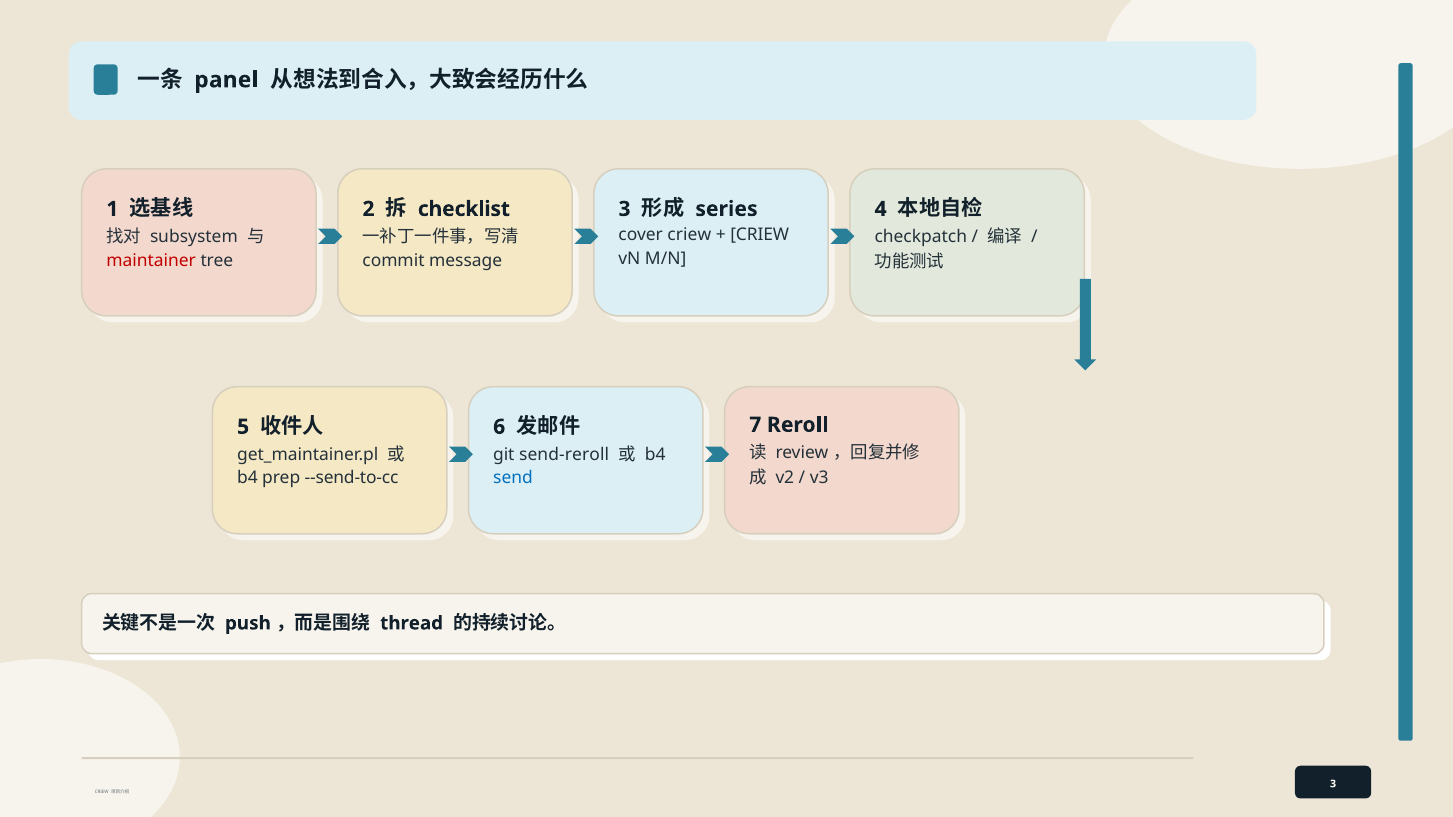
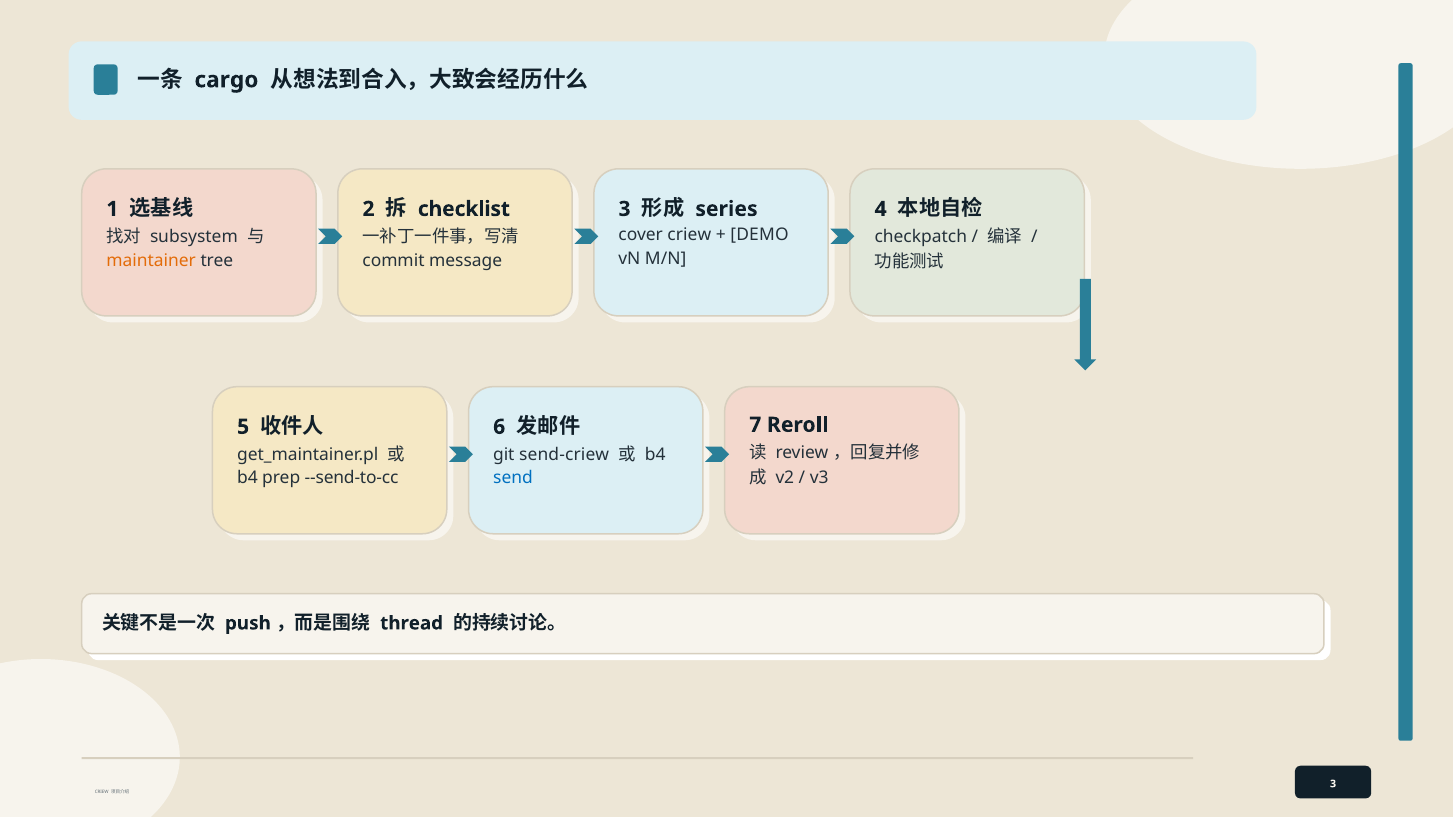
panel: panel -> cargo (226, 80)
CRIEW: CRIEW -> DEMO (760, 235)
maintainer colour: red -> orange (151, 260)
send-reroll: send-reroll -> send-criew (564, 455)
